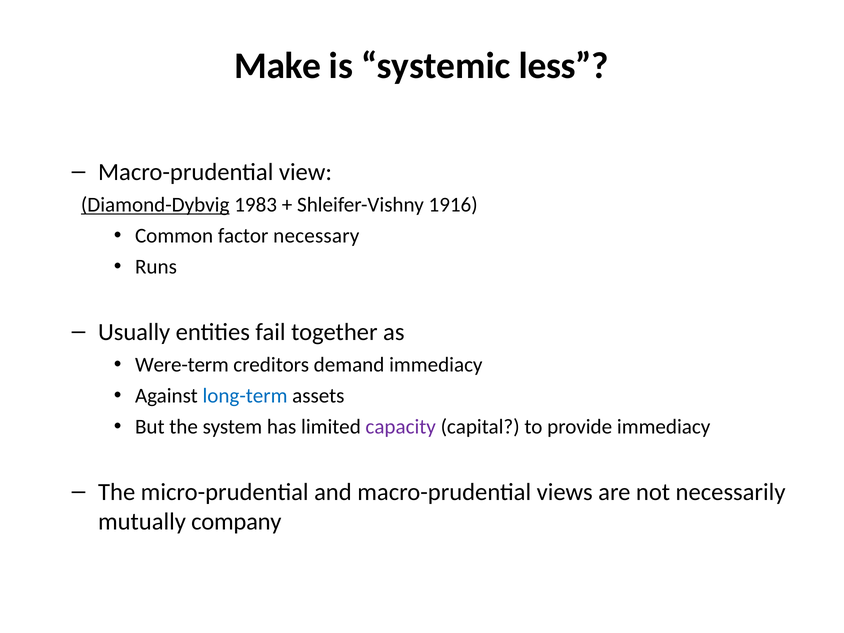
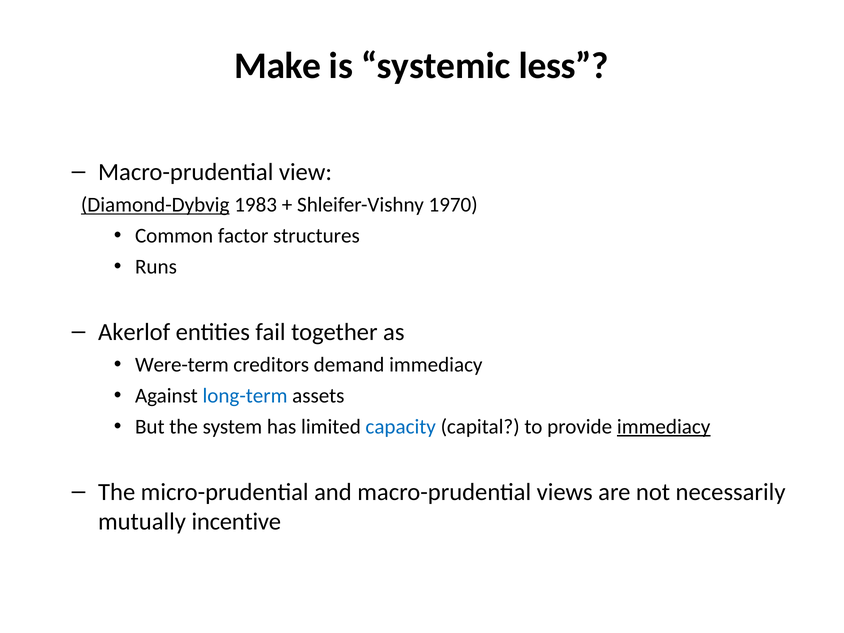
1916: 1916 -> 1970 (453, 205)
necessary: necessary -> structures (316, 236)
Usually: Usually -> Akerlof (134, 332)
capacity colour: purple -> blue (401, 427)
immediacy underline: none -> present (664, 427)
company: company -> incentive (236, 521)
